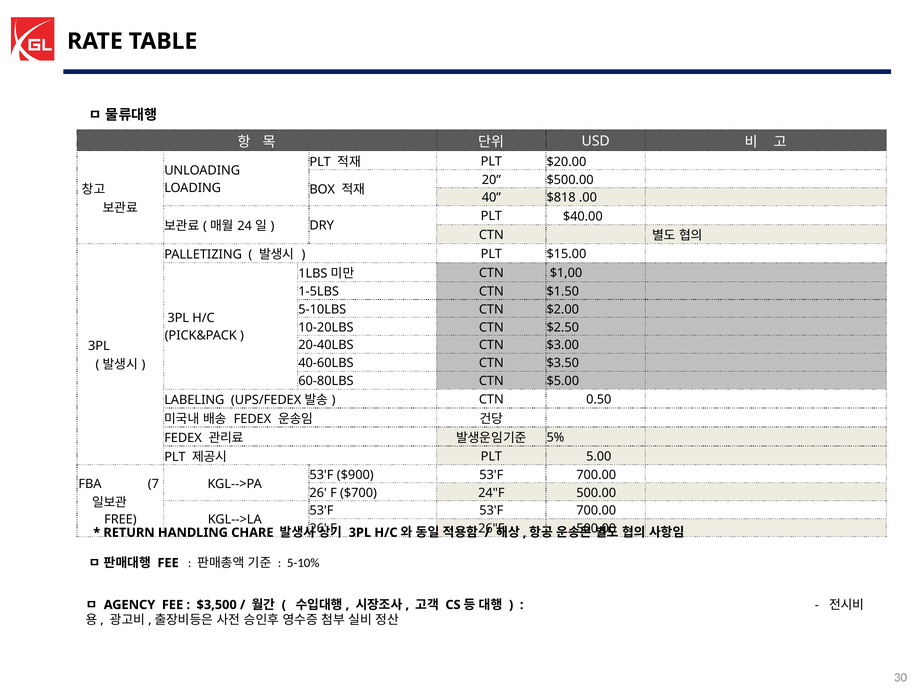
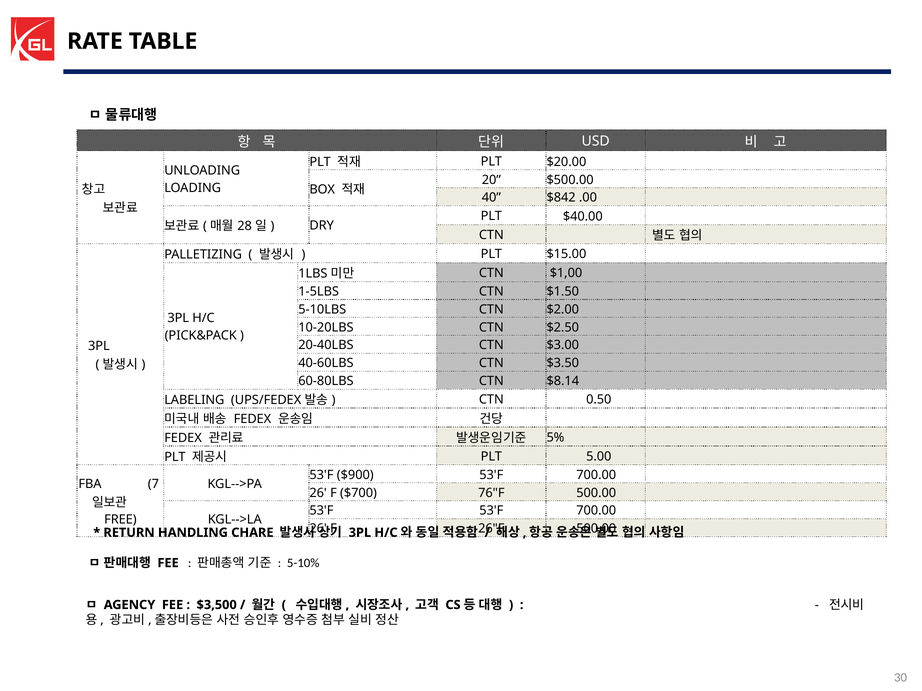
$818: $818 -> $842 (561, 198)
24: 24 -> 28 (245, 226)
$5.00: $5.00 -> $8.14 (563, 381)
24"F: 24"F -> 76"F (491, 493)
